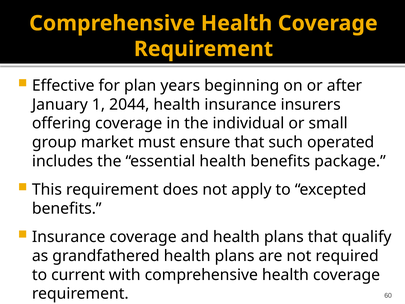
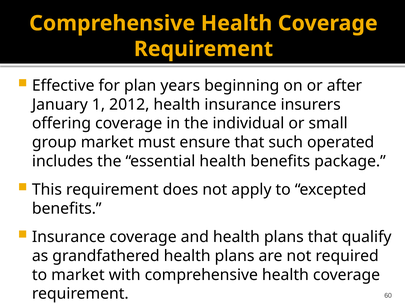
2044: 2044 -> 2012 (129, 104)
to current: current -> market (78, 275)
